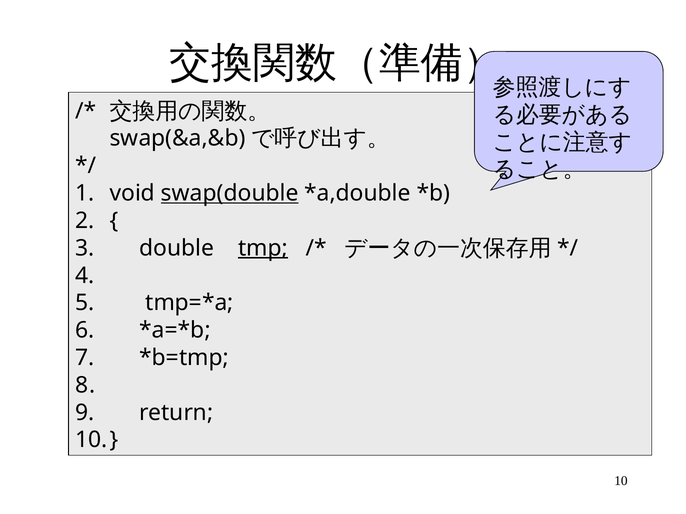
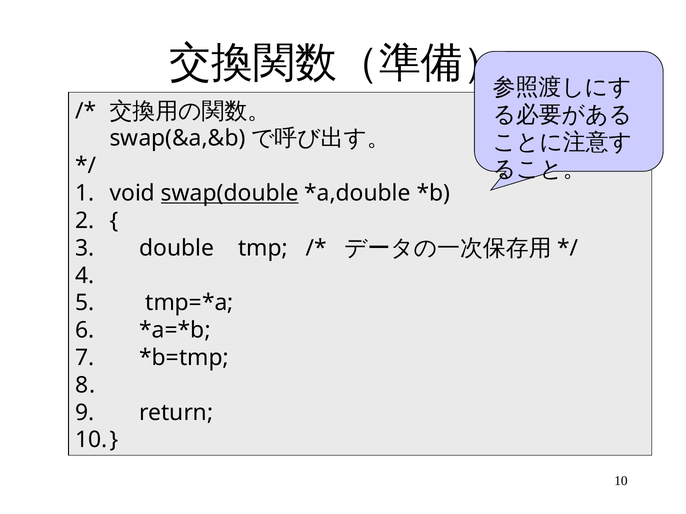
tmp underline: present -> none (263, 248)
